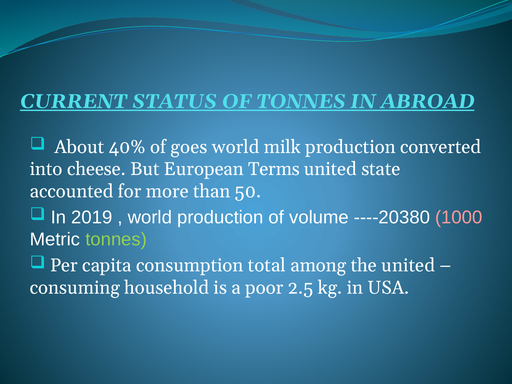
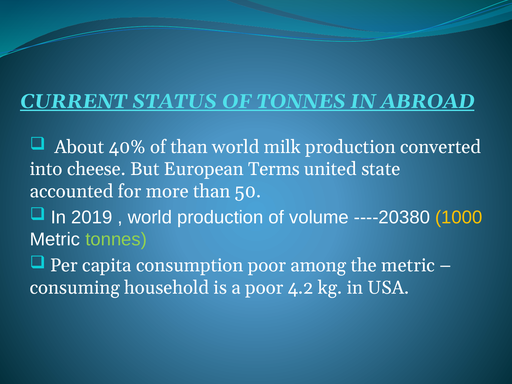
of goes: goes -> than (189, 147)
1000 colour: pink -> yellow (459, 217)
consumption total: total -> poor (267, 265)
the united: united -> metric (408, 265)
2.5: 2.5 -> 4.2 (301, 288)
